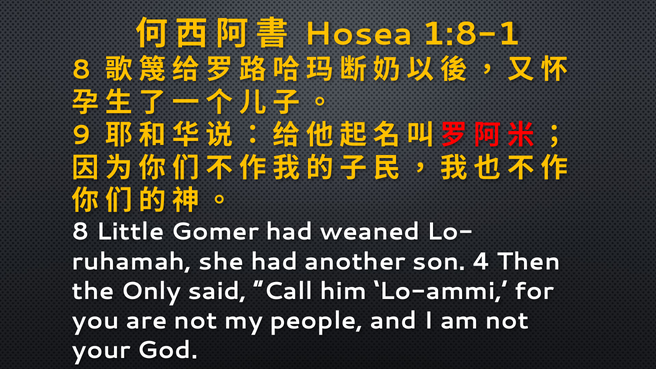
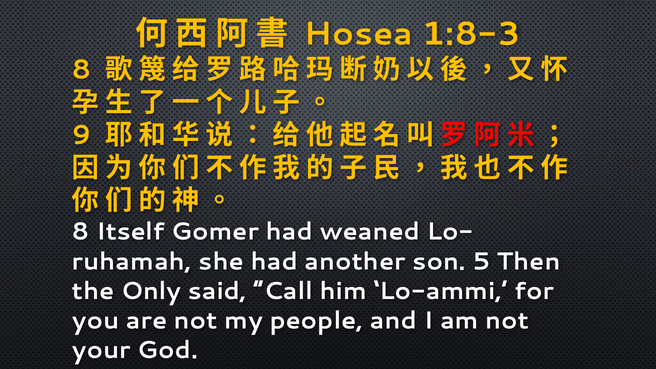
1:8-1: 1:8-1 -> 1:8-3 (471, 34)
Little: Little -> Itself (130, 232)
4: 4 -> 5 (481, 261)
